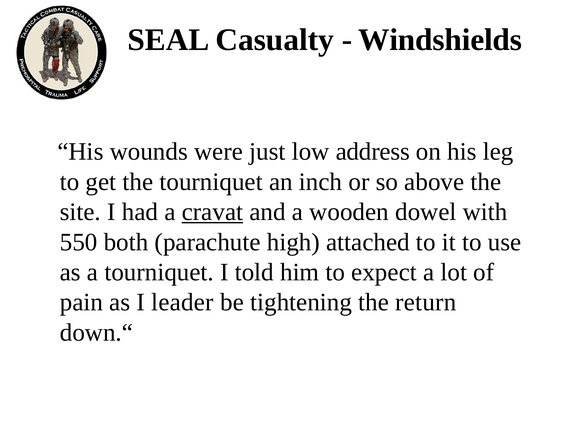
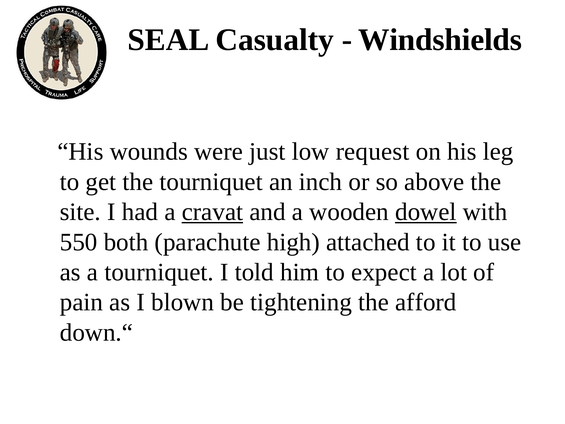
address: address -> request (373, 151)
dowel underline: none -> present (426, 212)
leader: leader -> blown (183, 302)
return: return -> afford (426, 302)
